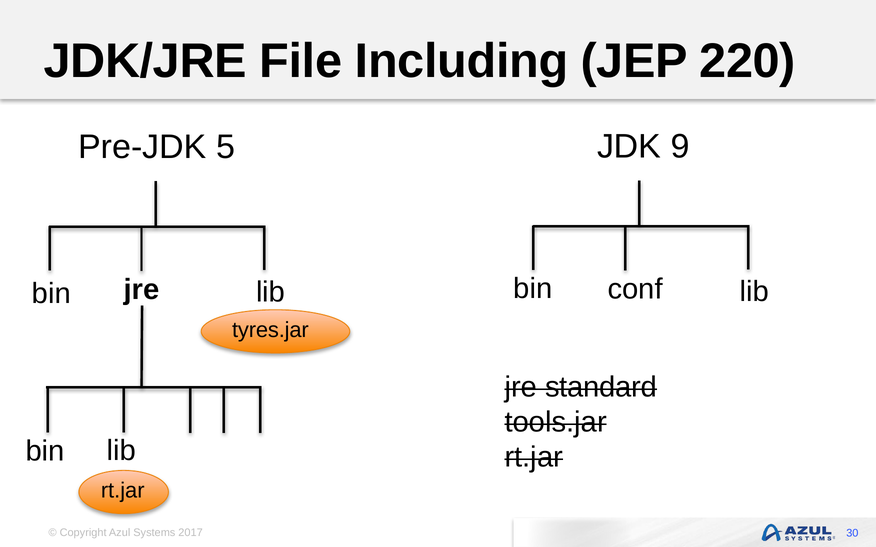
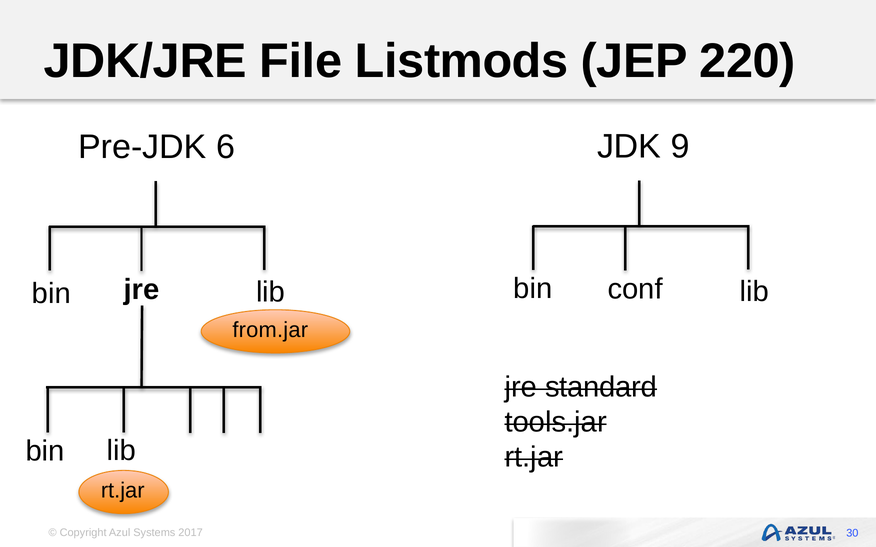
Including: Including -> Listmods (462, 62)
5: 5 -> 6 (226, 147)
tyres.jar: tyres.jar -> from.jar (270, 330)
